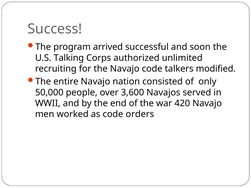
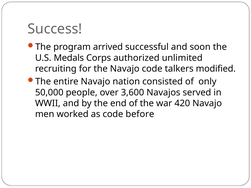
Talking: Talking -> Medals (69, 58)
orders: orders -> before (140, 114)
